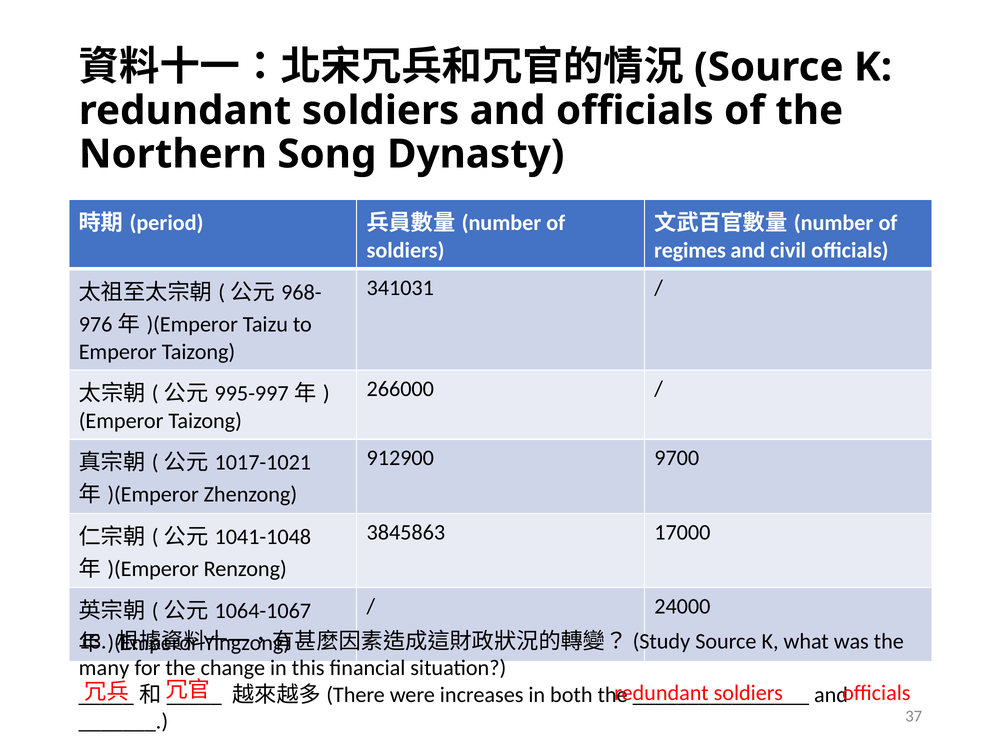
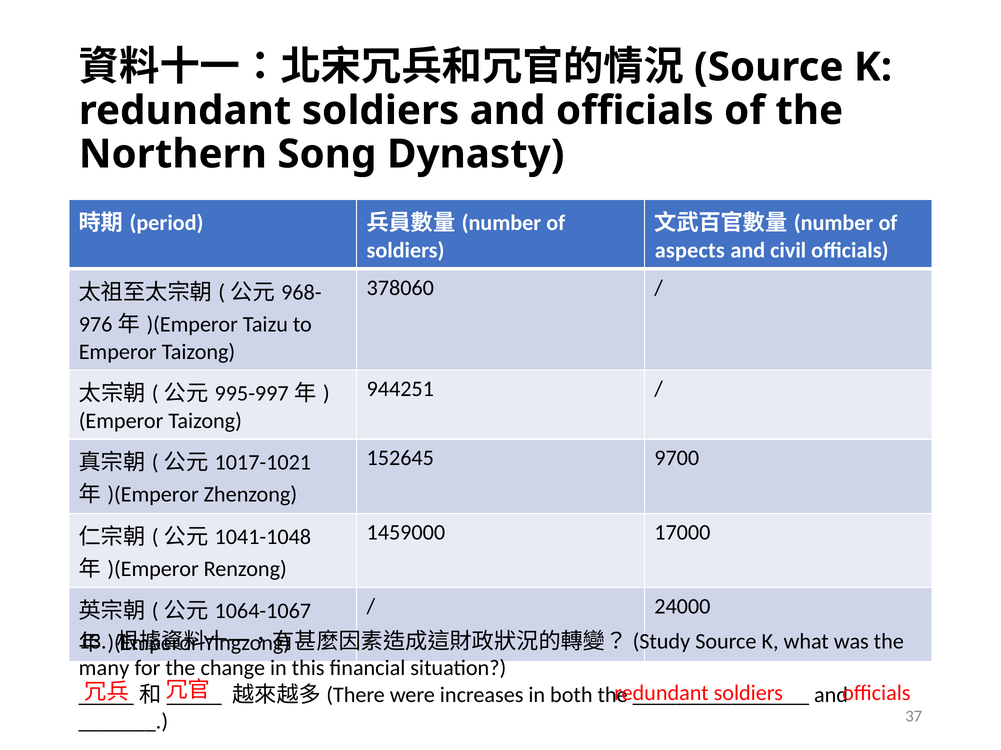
regimes: regimes -> aspects (690, 251)
341031: 341031 -> 378060 (400, 288)
266000: 266000 -> 944251 (400, 389)
912900: 912900 -> 152645 (400, 459)
3845863: 3845863 -> 1459000 (406, 533)
